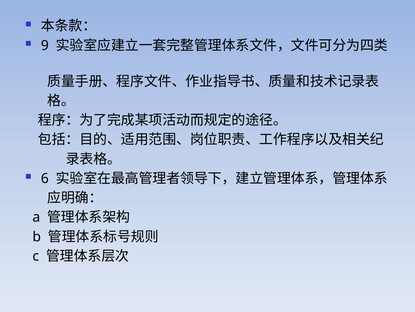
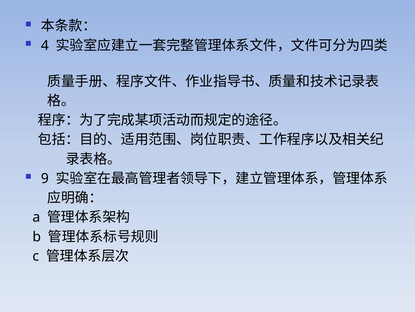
9: 9 -> 4 (45, 45)
6: 6 -> 9 (45, 178)
